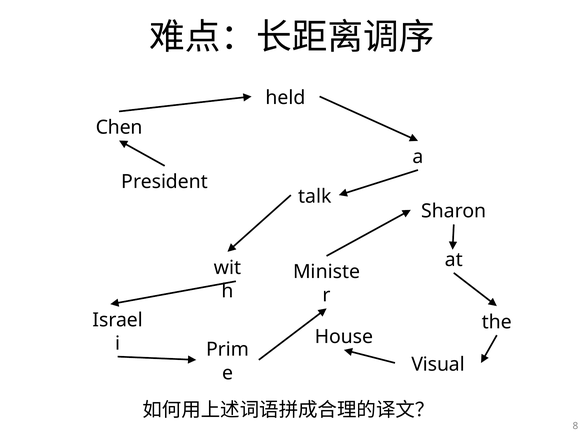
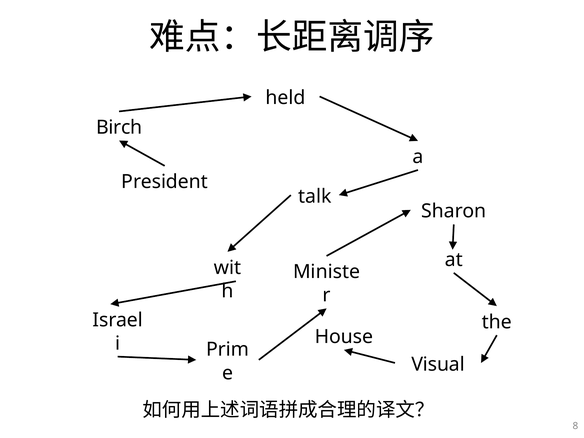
Chen: Chen -> Birch (119, 127)
